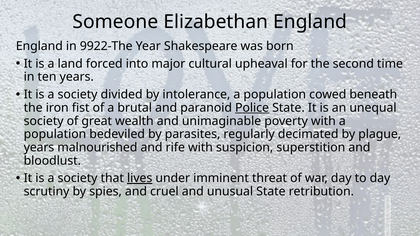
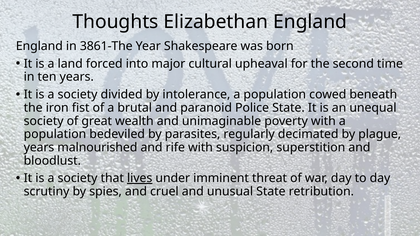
Someone: Someone -> Thoughts (116, 22)
9922-The: 9922-The -> 3861-The (106, 46)
Police underline: present -> none (252, 108)
